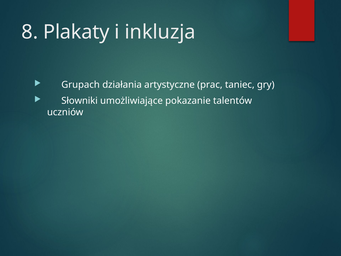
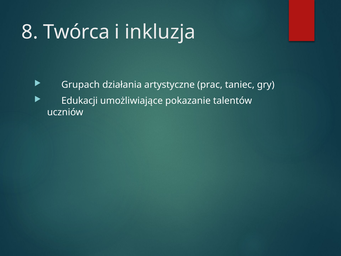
Plakaty: Plakaty -> Twórca (76, 32)
Słowniki: Słowniki -> Edukacji (80, 101)
